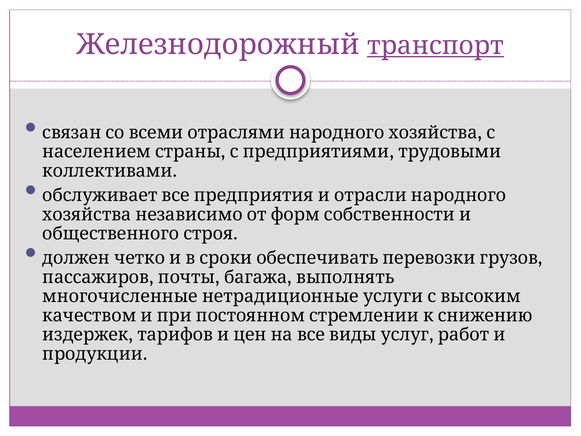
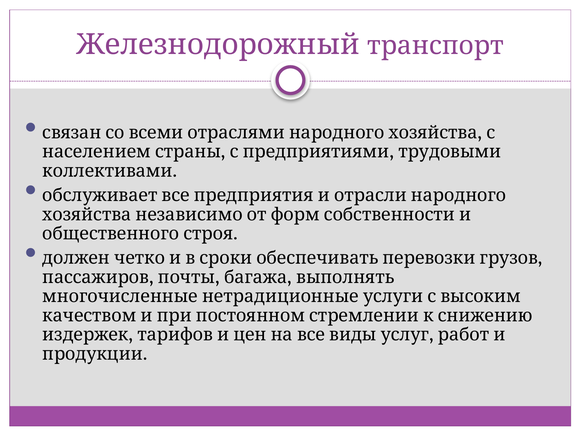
транспорт underline: present -> none (436, 46)
